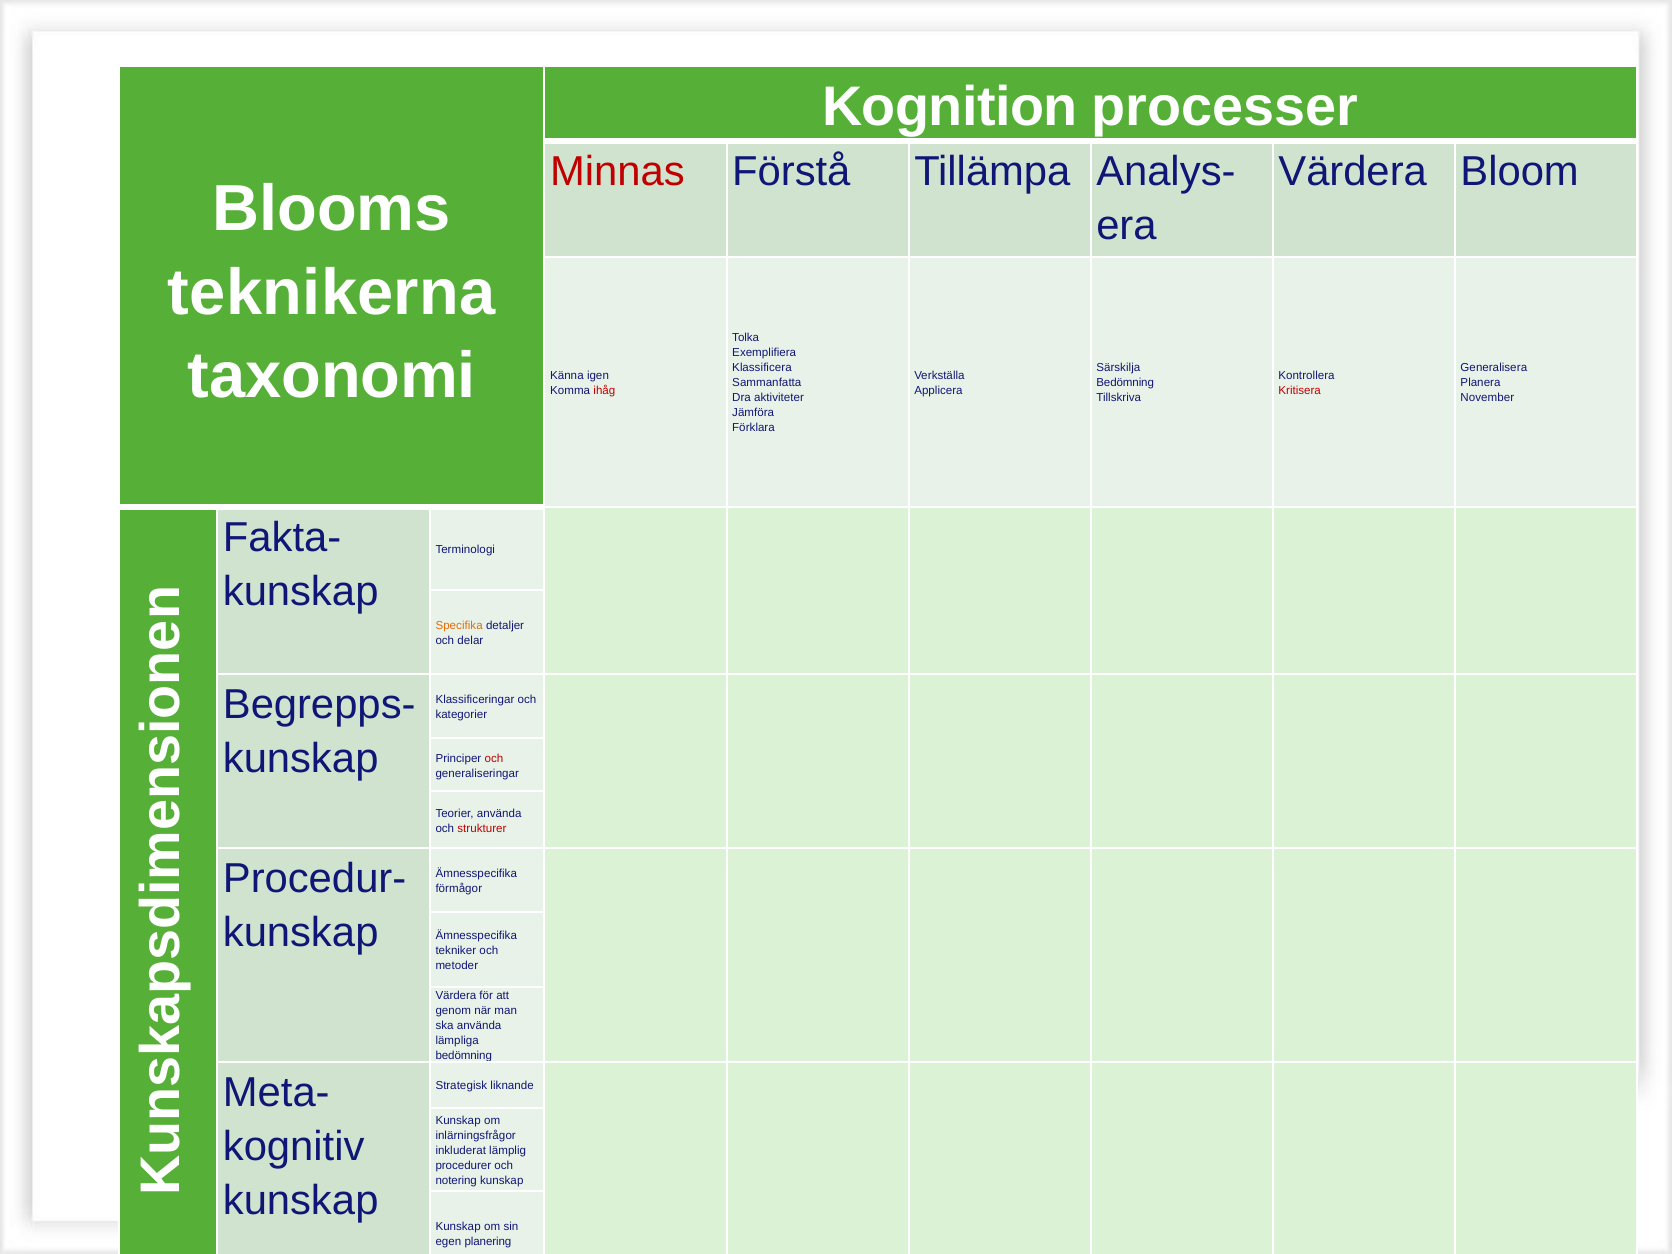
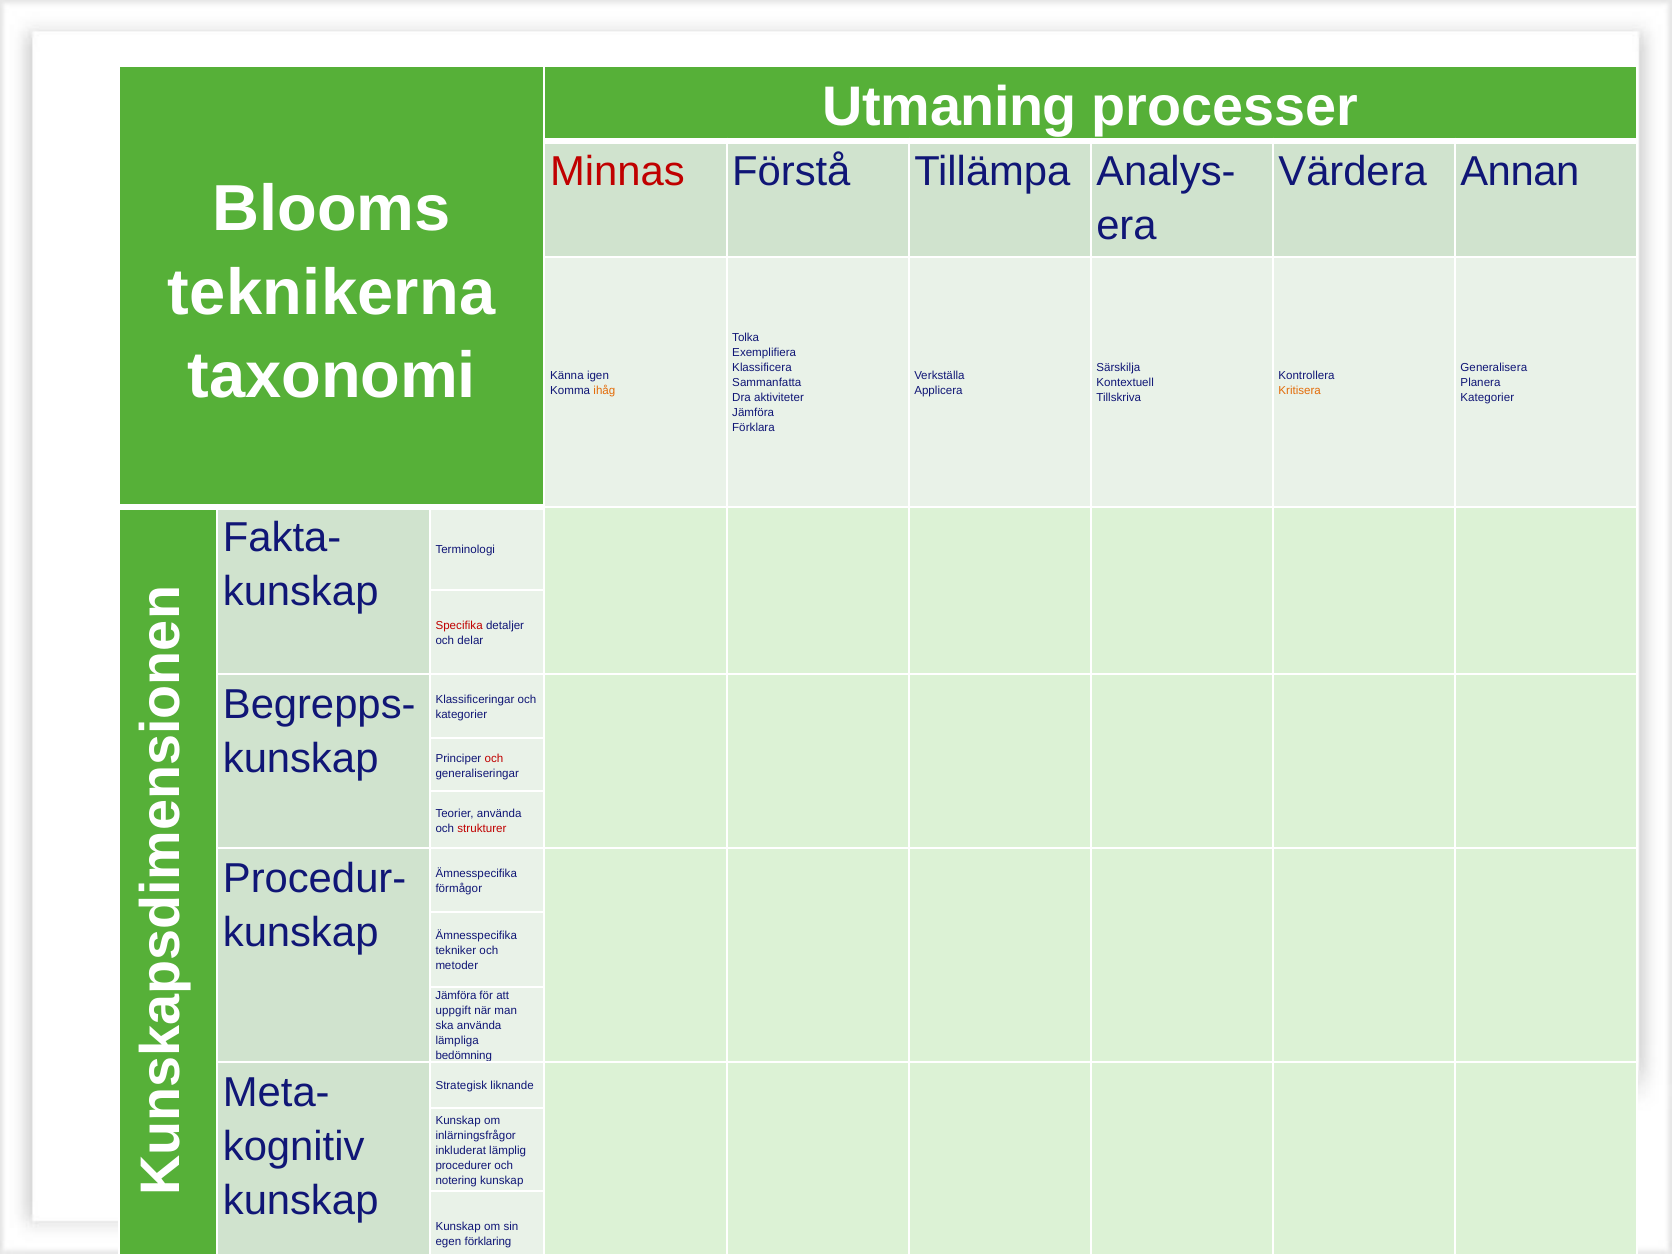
Kognition: Kognition -> Utmaning (950, 107)
Bloom: Bloom -> Annan (1520, 172)
Bedömning: Bedömning -> Kontextuell (1125, 383)
ihåg colour: red -> orange (604, 391)
Kritisera colour: red -> orange (1300, 391)
November: November -> Kategorier (1487, 398)
Specifika colour: orange -> red (459, 626)
Värdera: Värdera -> Jämföra (456, 995)
genom: genom -> uppgift (453, 1010)
planering: planering -> förklaring (488, 1242)
